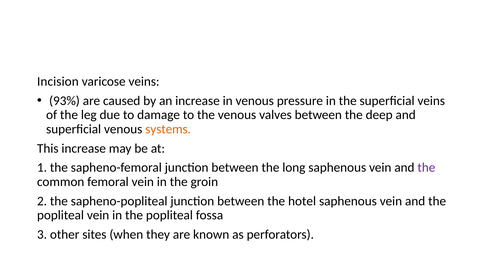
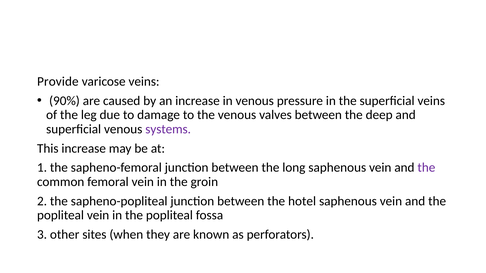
Incision: Incision -> Provide (58, 82)
93%: 93% -> 90% (64, 101)
systems colour: orange -> purple (168, 129)
